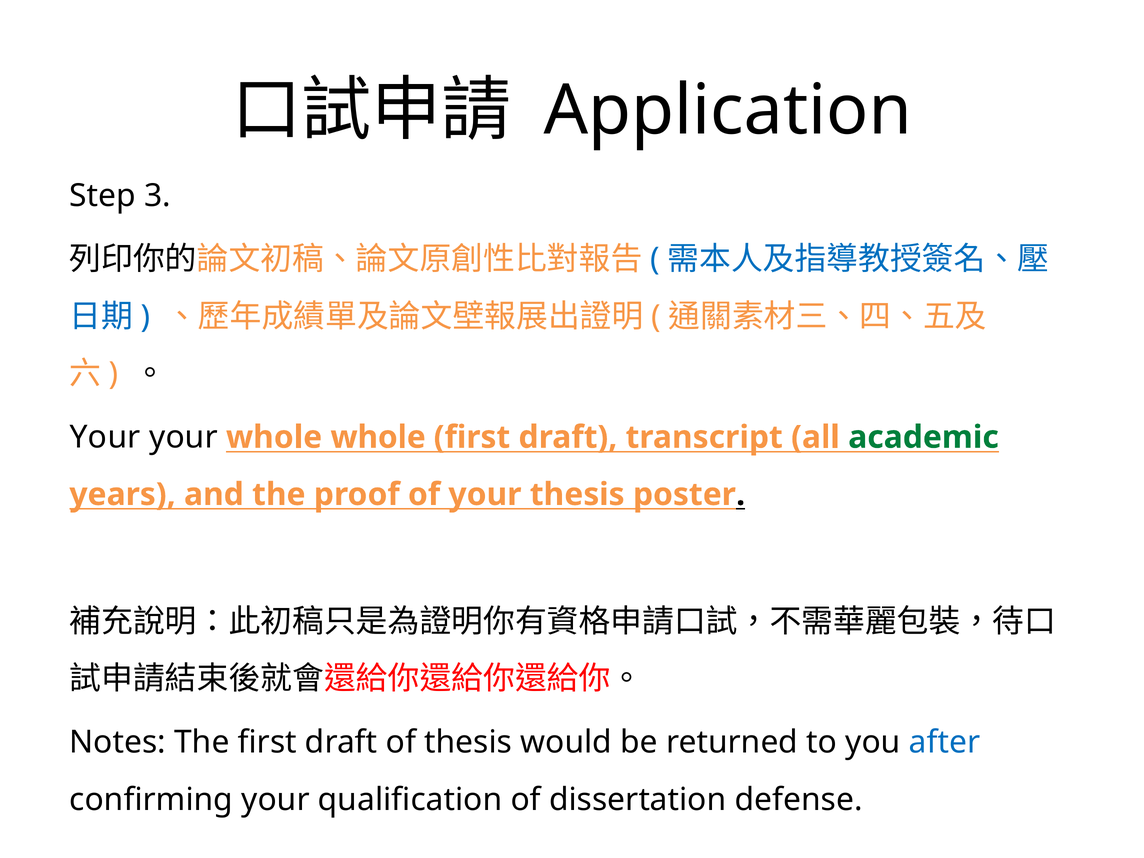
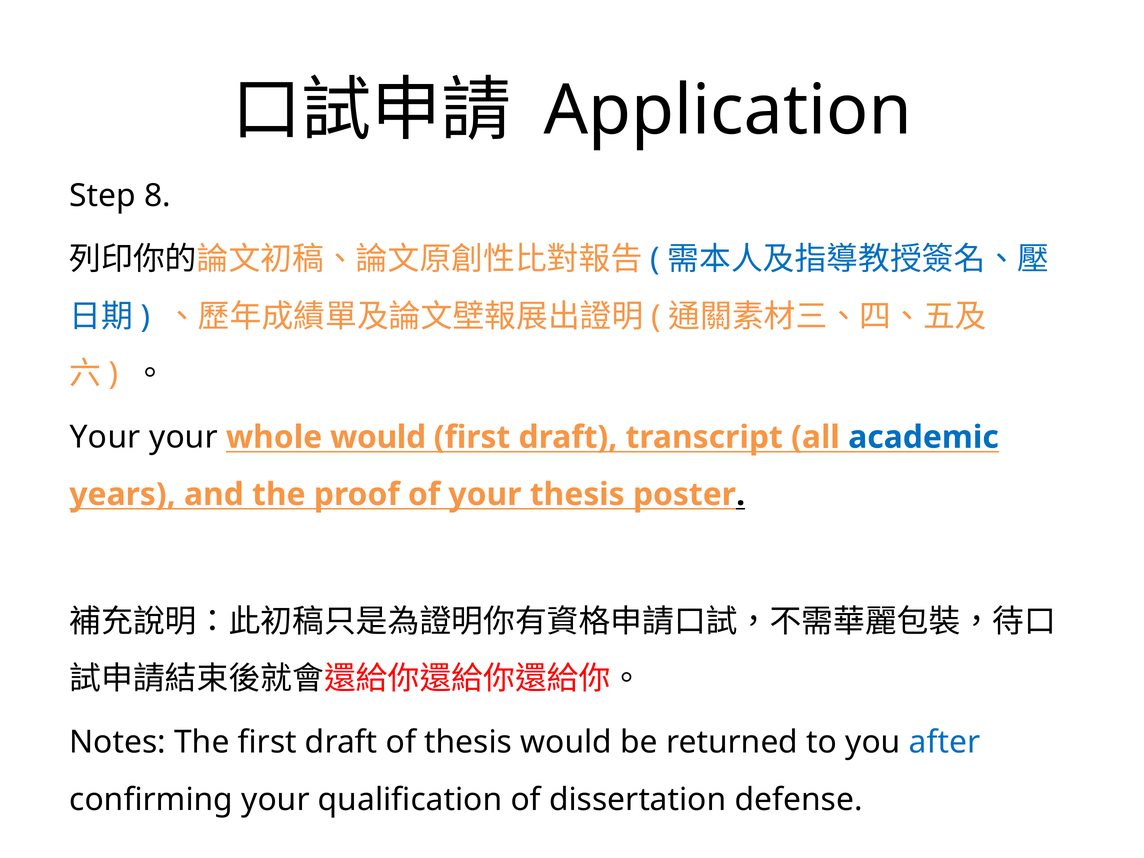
3: 3 -> 8 (157, 196)
whole whole: whole -> would (378, 437)
academic colour: green -> blue (924, 437)
